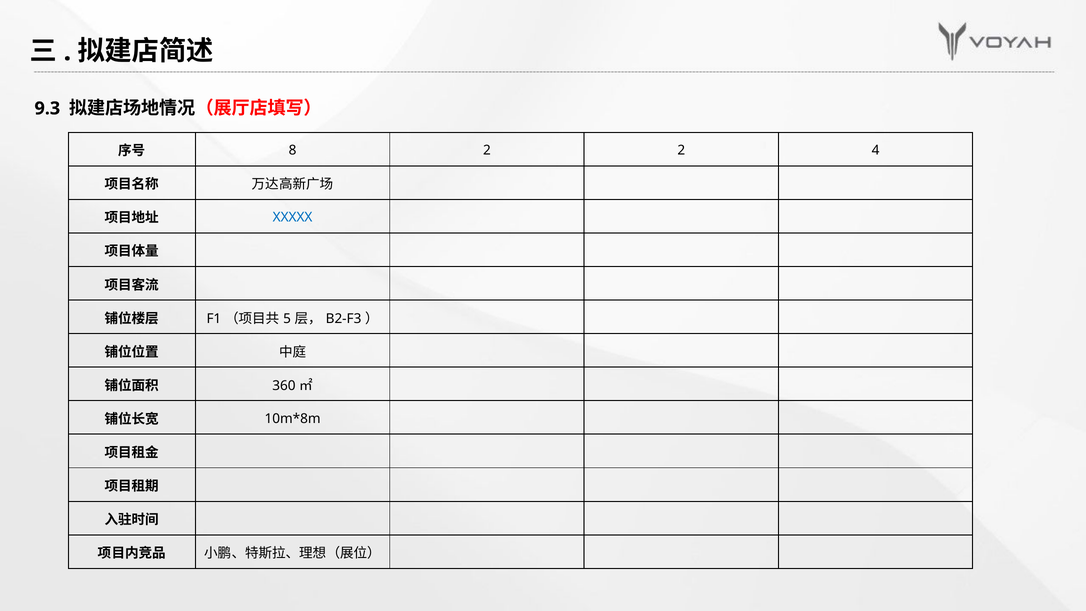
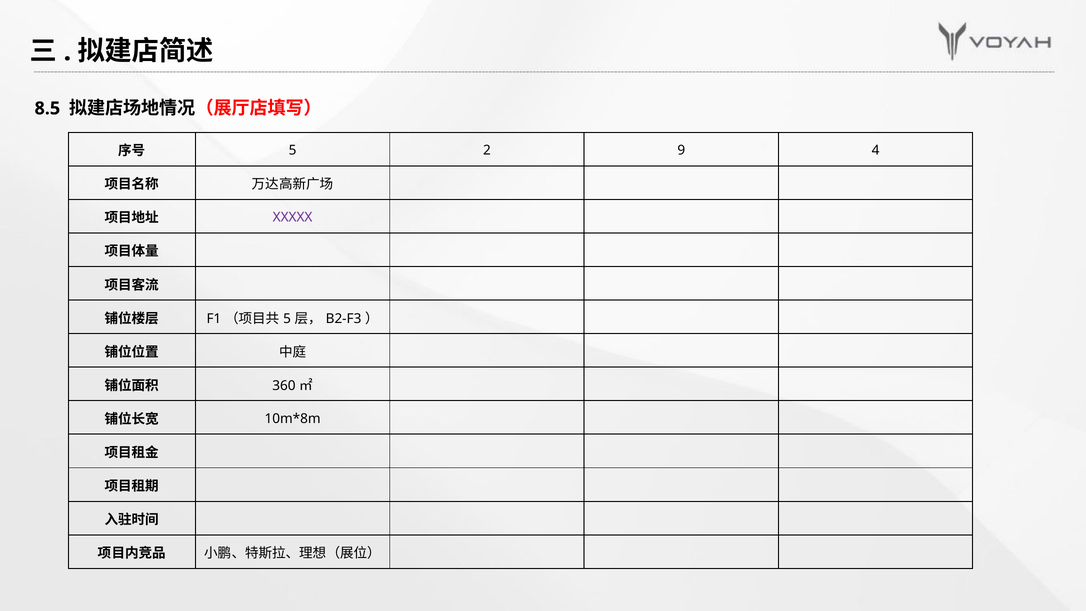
9.3: 9.3 -> 8.5 (47, 108)
8: 8 -> 5 (293, 150)
2 2: 2 -> 9 (681, 150)
XXXXX colour: blue -> purple (293, 217)
